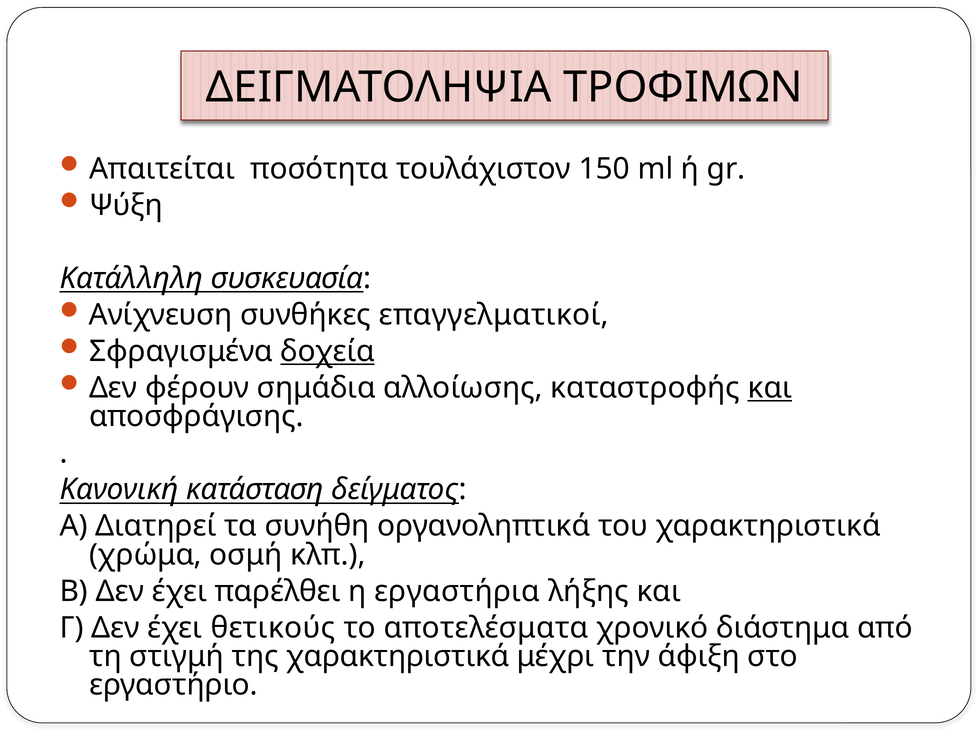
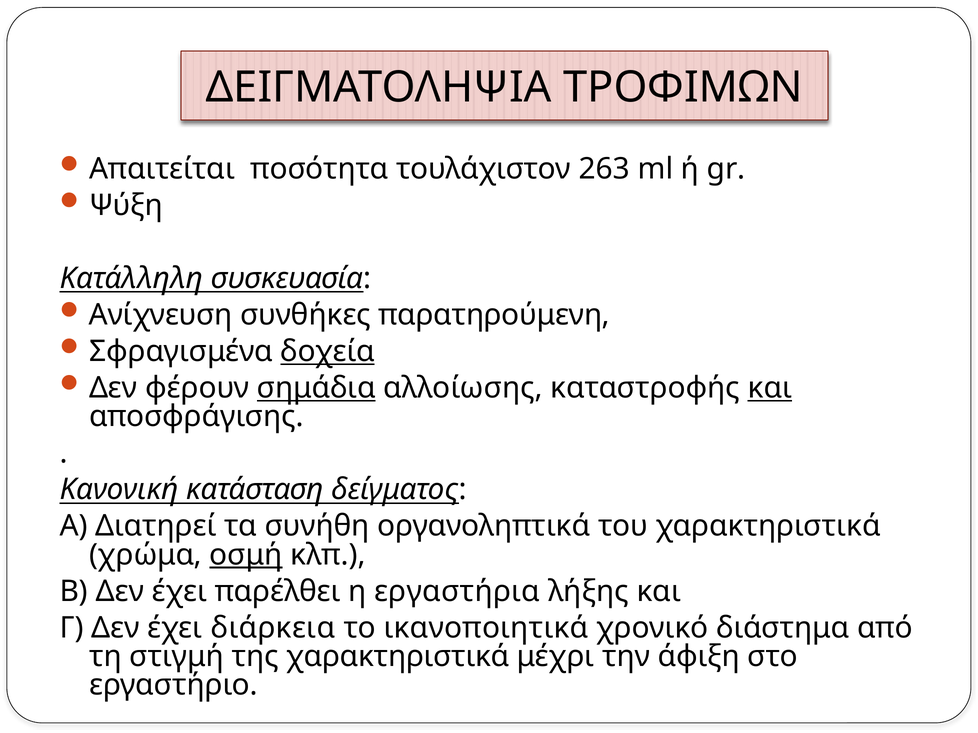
150: 150 -> 263 (604, 169)
επαγγελματικοί: επαγγελματικοί -> παρατηρούμενη (494, 315)
σημάδια underline: none -> present (316, 388)
οσμή underline: none -> present (246, 555)
θετικούς: θετικούς -> διάρκεια (273, 628)
αποτελέσματα: αποτελέσματα -> ικανοποιητικά (486, 628)
